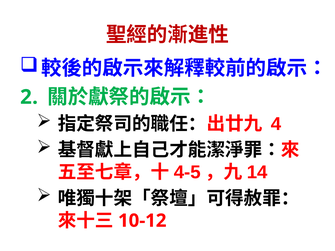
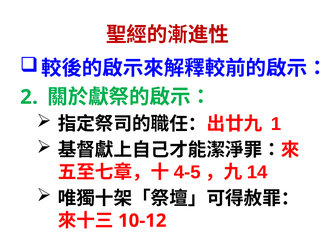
4: 4 -> 1 (276, 124)
